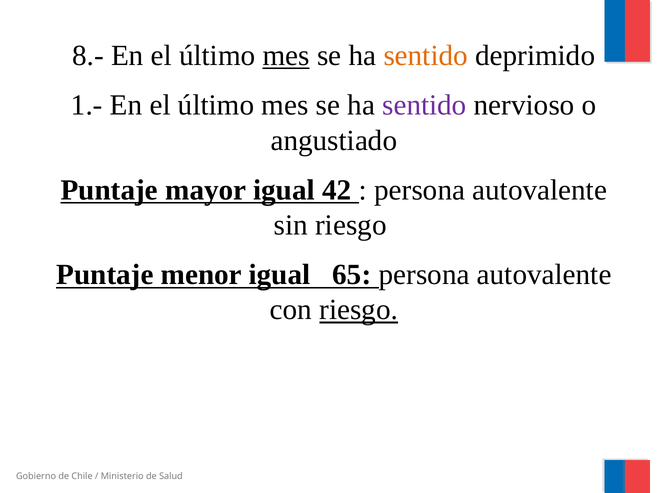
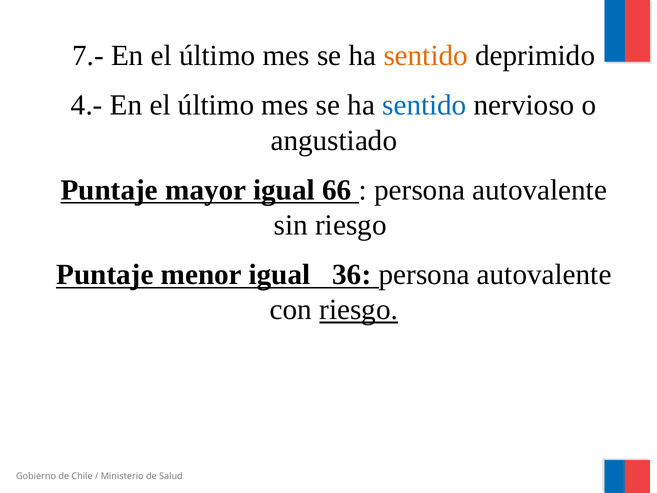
8.-: 8.- -> 7.- (88, 56)
mes underline: present -> none (286, 56)
1.-: 1.- -> 4.- (87, 105)
sentido colour: purple -> blue (424, 105)
42: 42 -> 66 (337, 190)
65: 65 -> 36 (352, 275)
